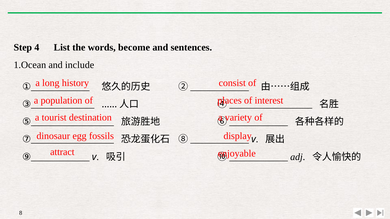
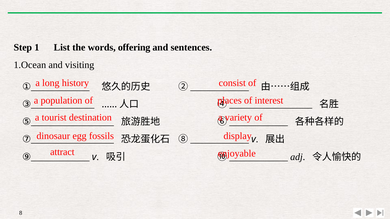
4: 4 -> 1 (37, 47)
become: become -> offering (134, 47)
include: include -> visiting (80, 65)
